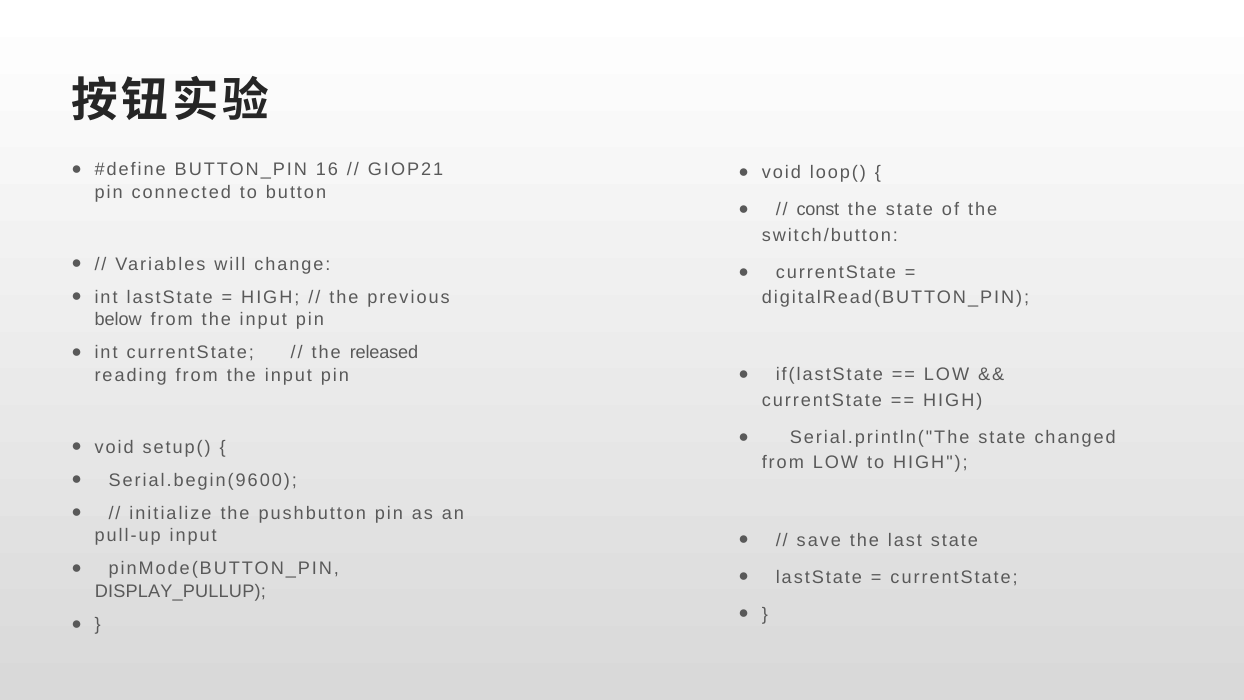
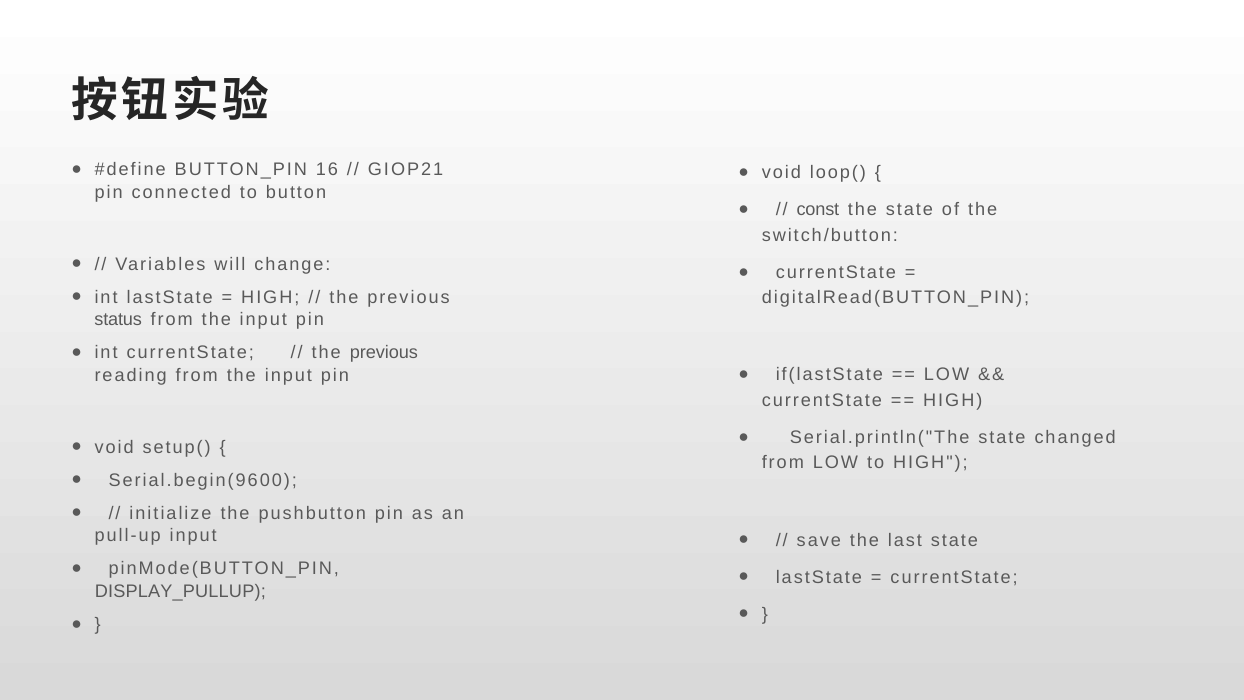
below: below -> status (118, 320)
released: released -> previous (384, 353)
